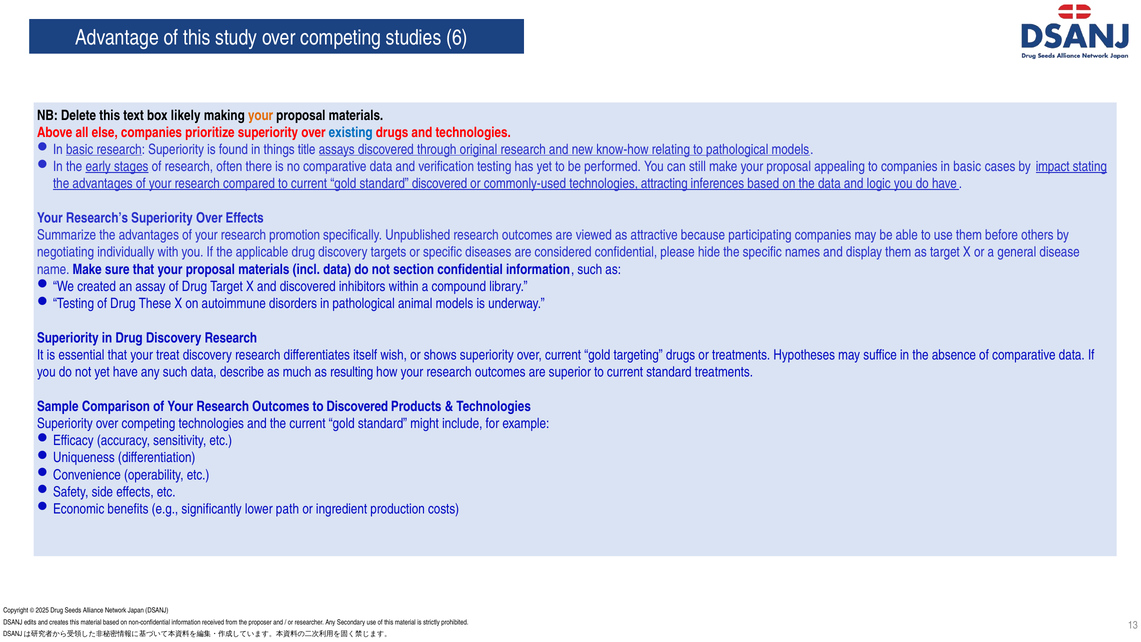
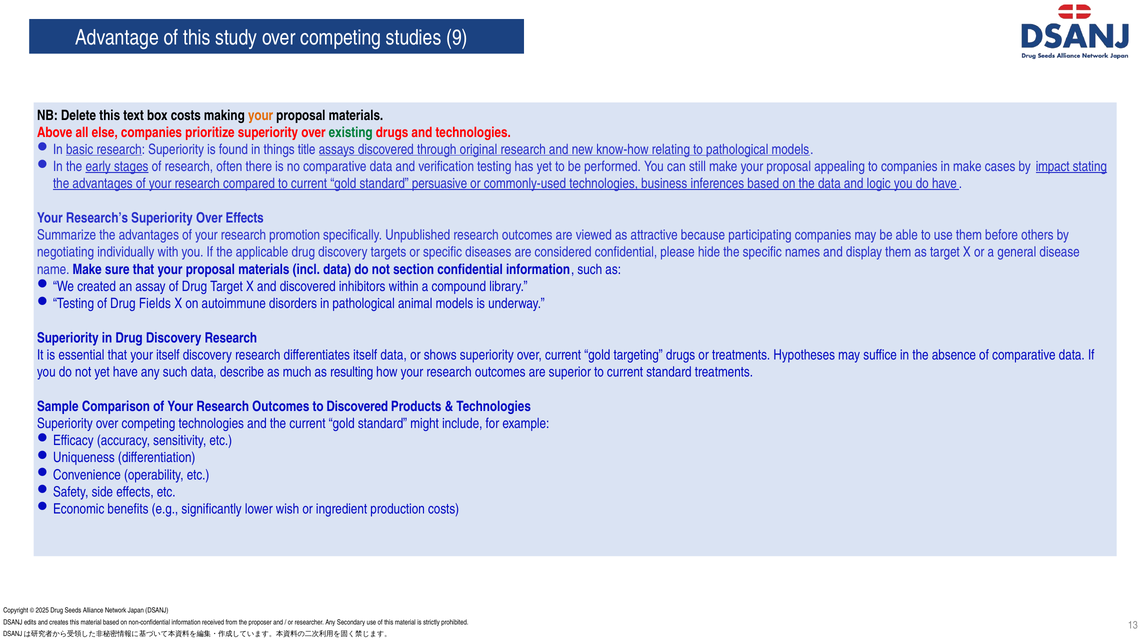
6: 6 -> 9 (457, 38)
box likely: likely -> costs (186, 115)
existing colour: blue -> green (351, 132)
in basic: basic -> make (967, 167)
standard discovered: discovered -> persuasive (440, 184)
attracting: attracting -> business (664, 184)
These: These -> Fields (155, 304)
your treat: treat -> itself (168, 355)
itself wish: wish -> data (394, 355)
path: path -> wish (288, 509)
